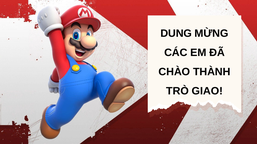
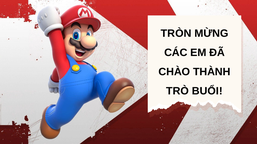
DUNG: DUNG -> TRÒN (176, 34)
GIAO: GIAO -> BUỔI (207, 91)
